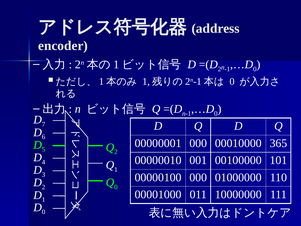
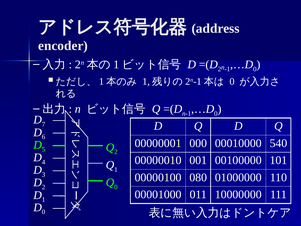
365: 365 -> 540 (278, 143)
00000100 000: 000 -> 080 (198, 177)
